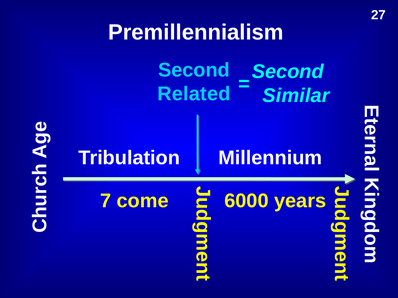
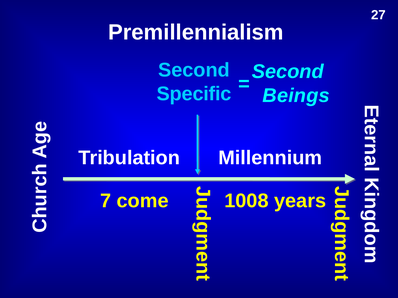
Related: Related -> Specific (194, 94)
Similar: Similar -> Beings (296, 96)
6000: 6000 -> 1008 (246, 201)
